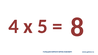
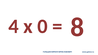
5: 5 -> 0 (42, 26)
